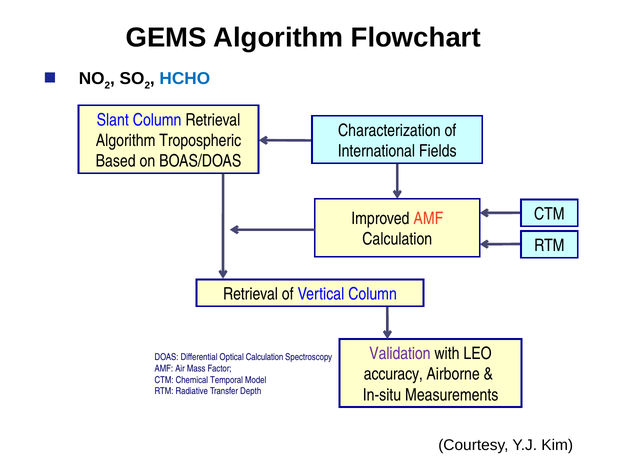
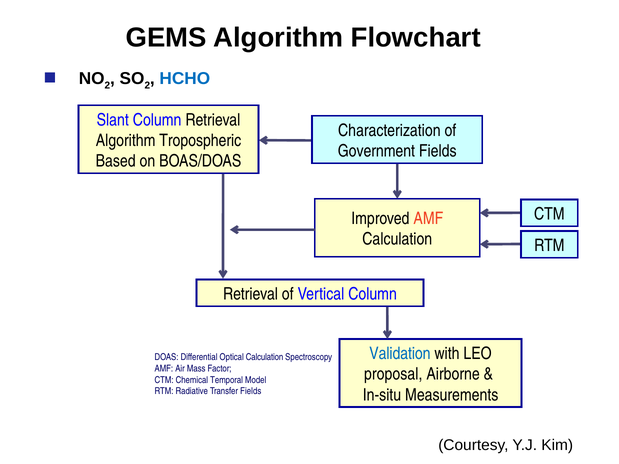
International: International -> Government (376, 151)
Validation colour: purple -> blue (400, 354)
accuracy: accuracy -> proposal (393, 374)
Transfer Depth: Depth -> Fields (251, 392)
